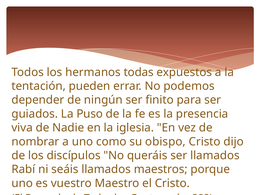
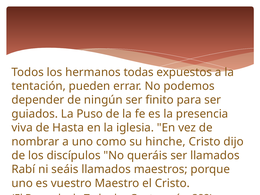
Nadie: Nadie -> Hasta (68, 128)
obispo: obispo -> hinche (165, 142)
